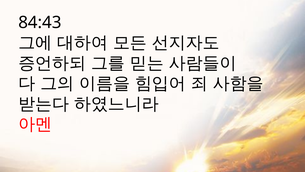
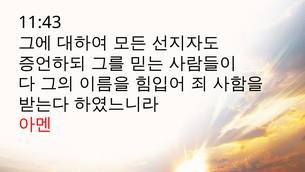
84:43: 84:43 -> 11:43 (40, 22)
